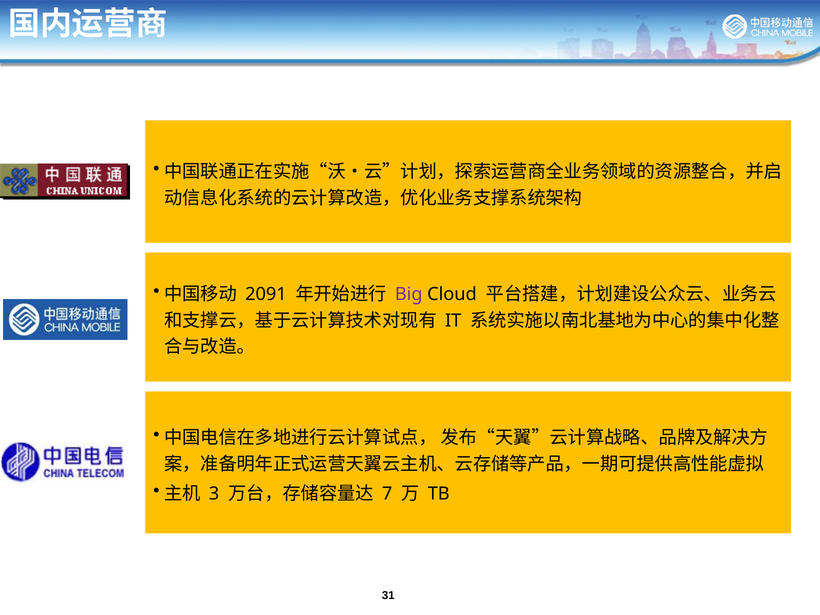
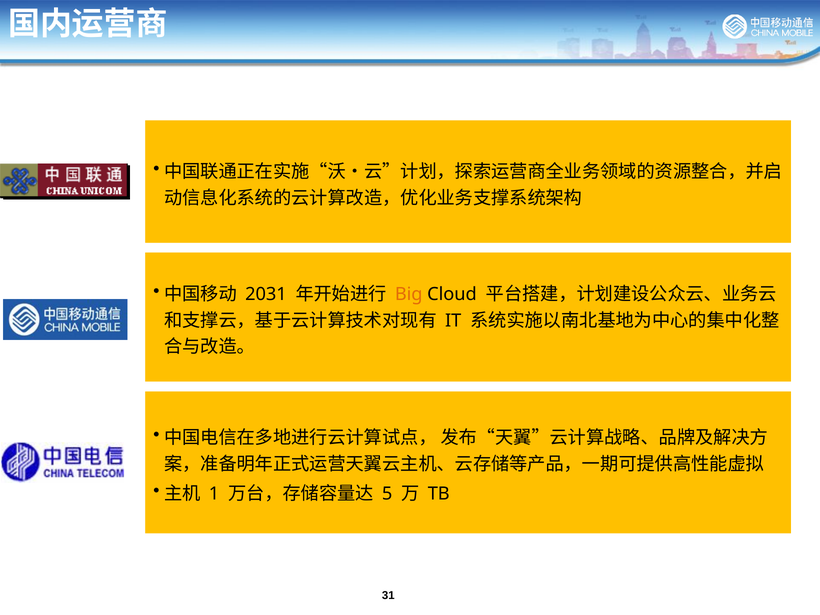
2091: 2091 -> 2031 (266, 294)
Big colour: purple -> orange (409, 294)
3: 3 -> 1 (214, 494)
7: 7 -> 5 (387, 494)
